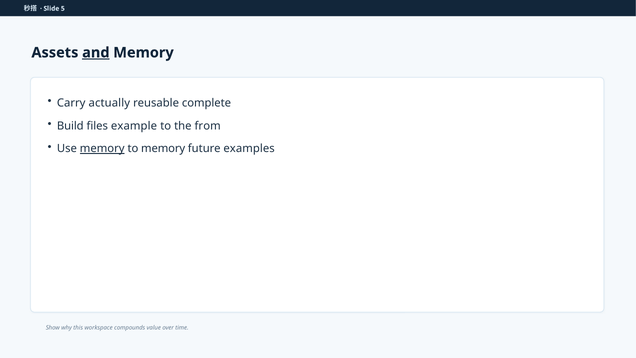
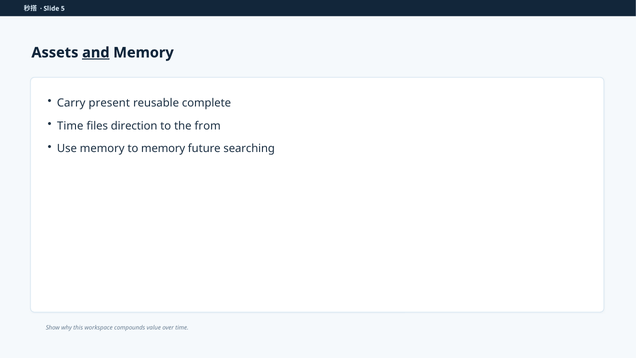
actually: actually -> present (109, 103)
Build: Build -> Time (70, 126)
example: example -> direction (134, 126)
memory underline: present -> none (102, 149)
examples: examples -> searching (249, 149)
